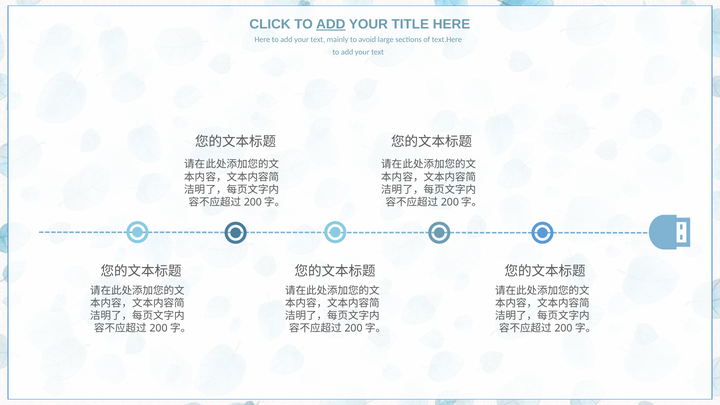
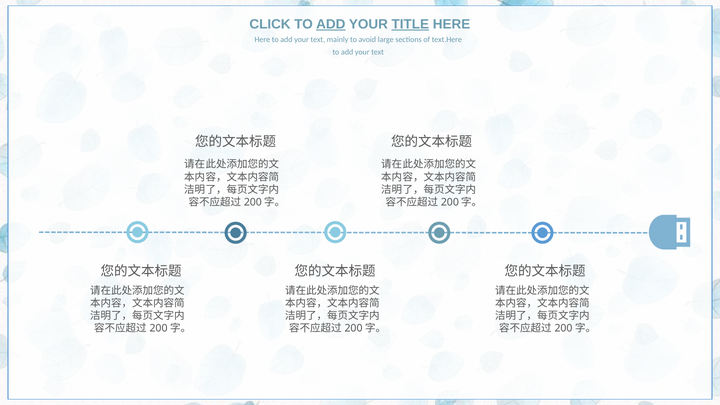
TITLE underline: none -> present (410, 24)
